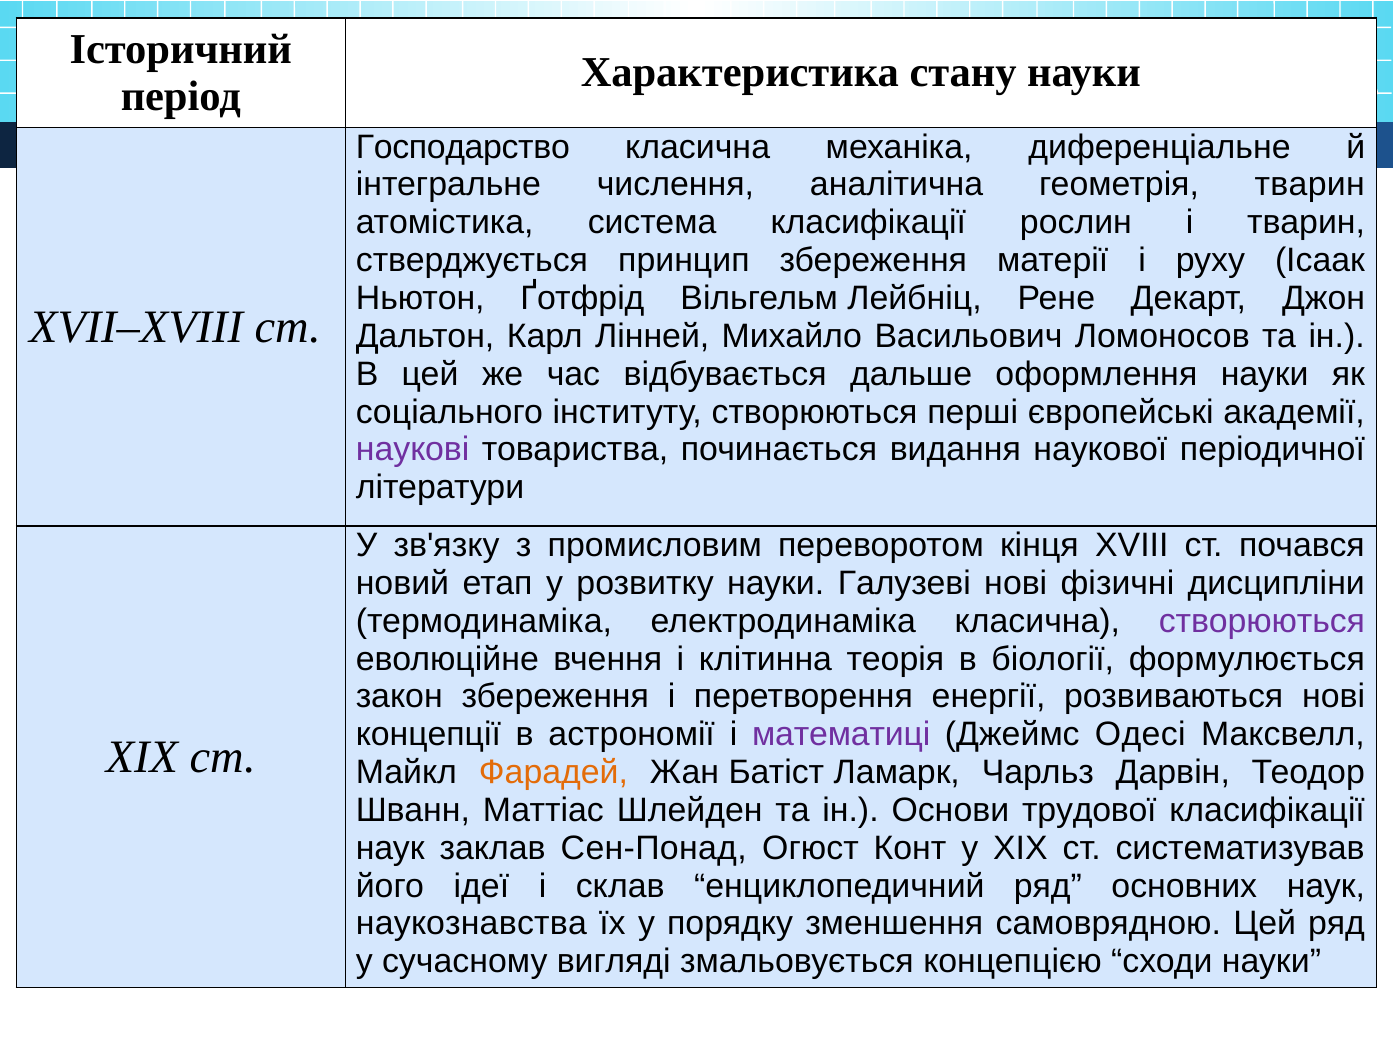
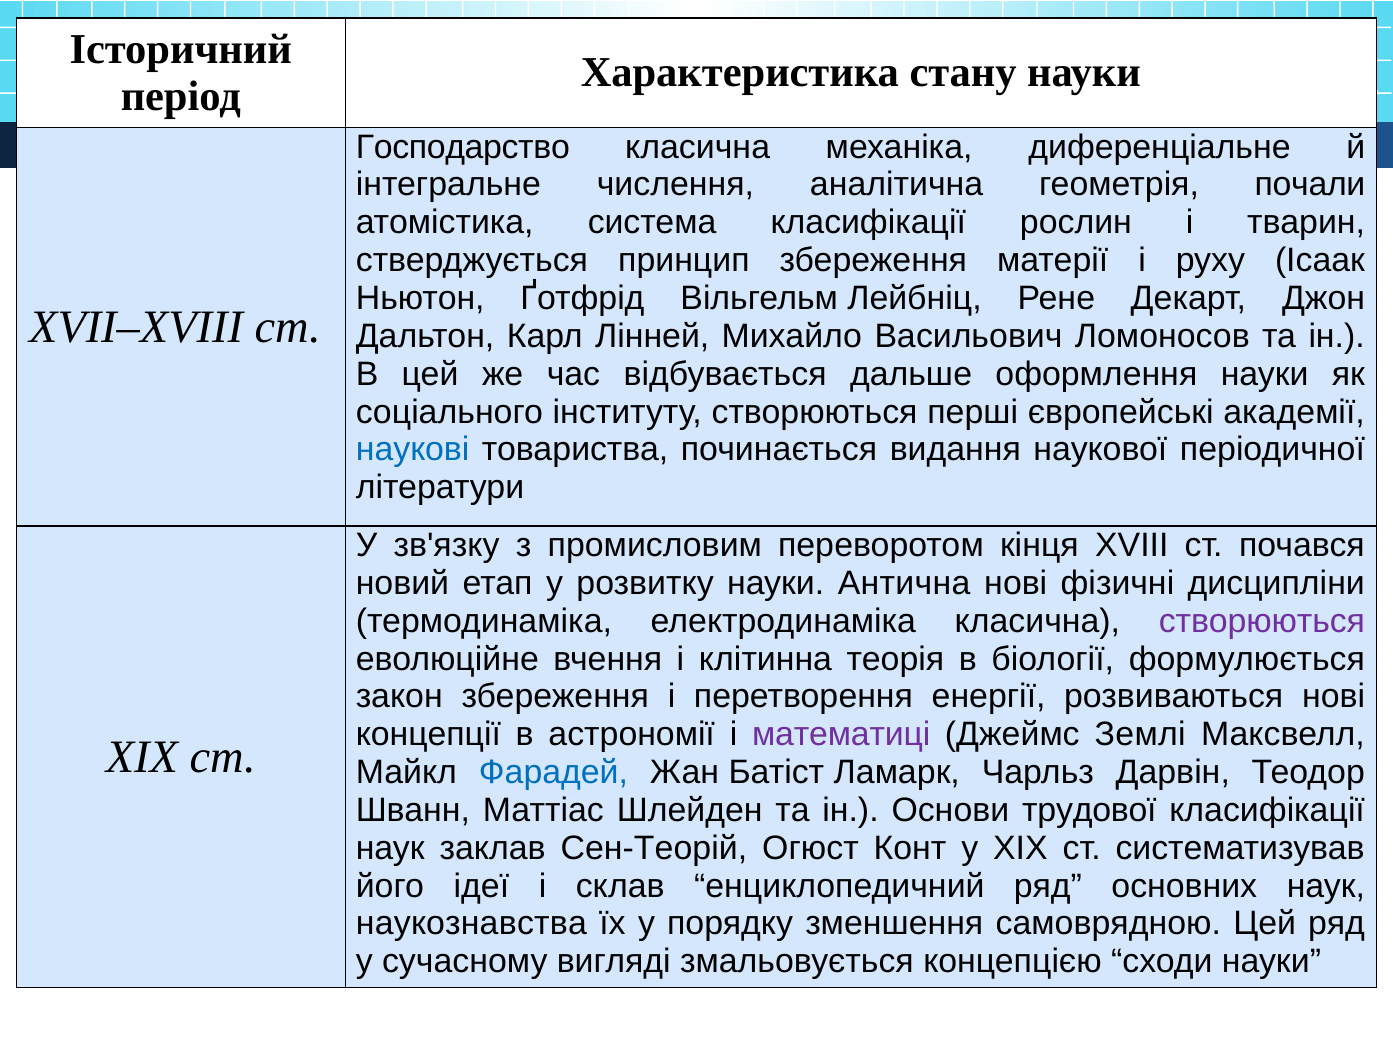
геометрія тварин: тварин -> почали (1310, 185)
наукові colour: purple -> blue (413, 450)
Галузеві: Галузеві -> Антична (904, 583)
Одесі: Одесі -> Землі (1140, 734)
Фарадей colour: orange -> blue (553, 772)
Сен-Понад: Сен-Понад -> Сен-Теорій (654, 848)
